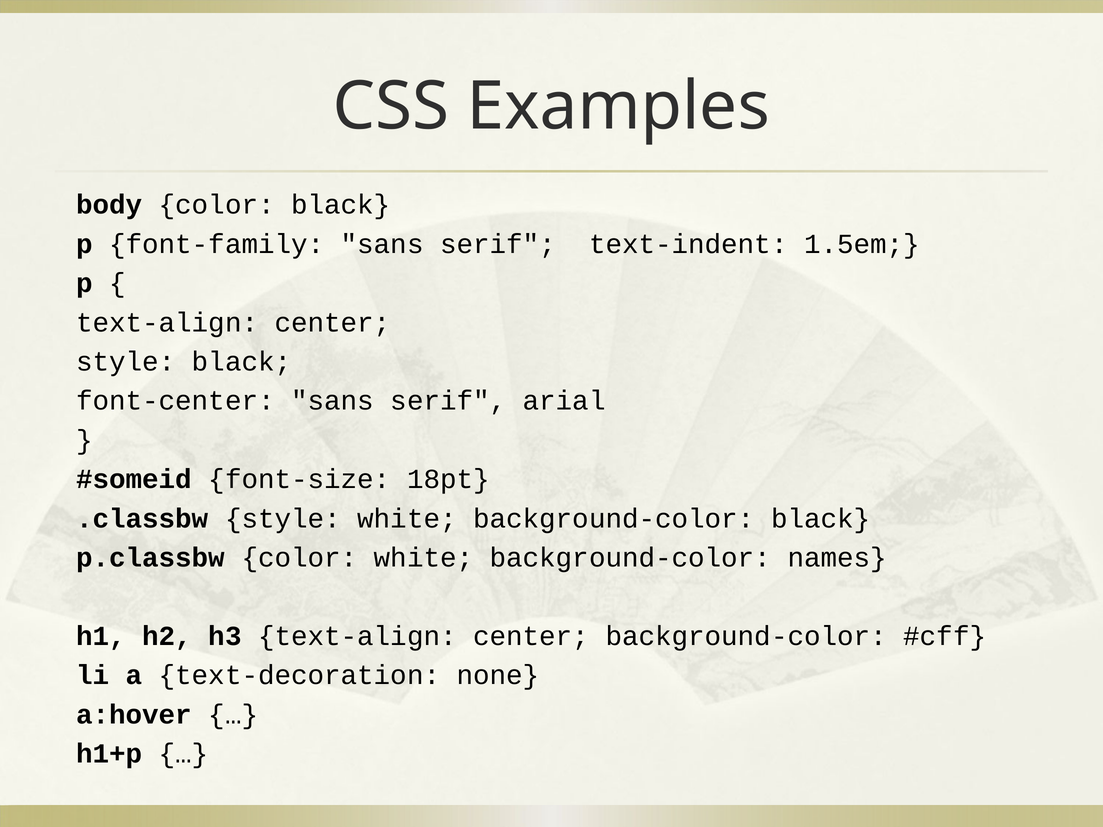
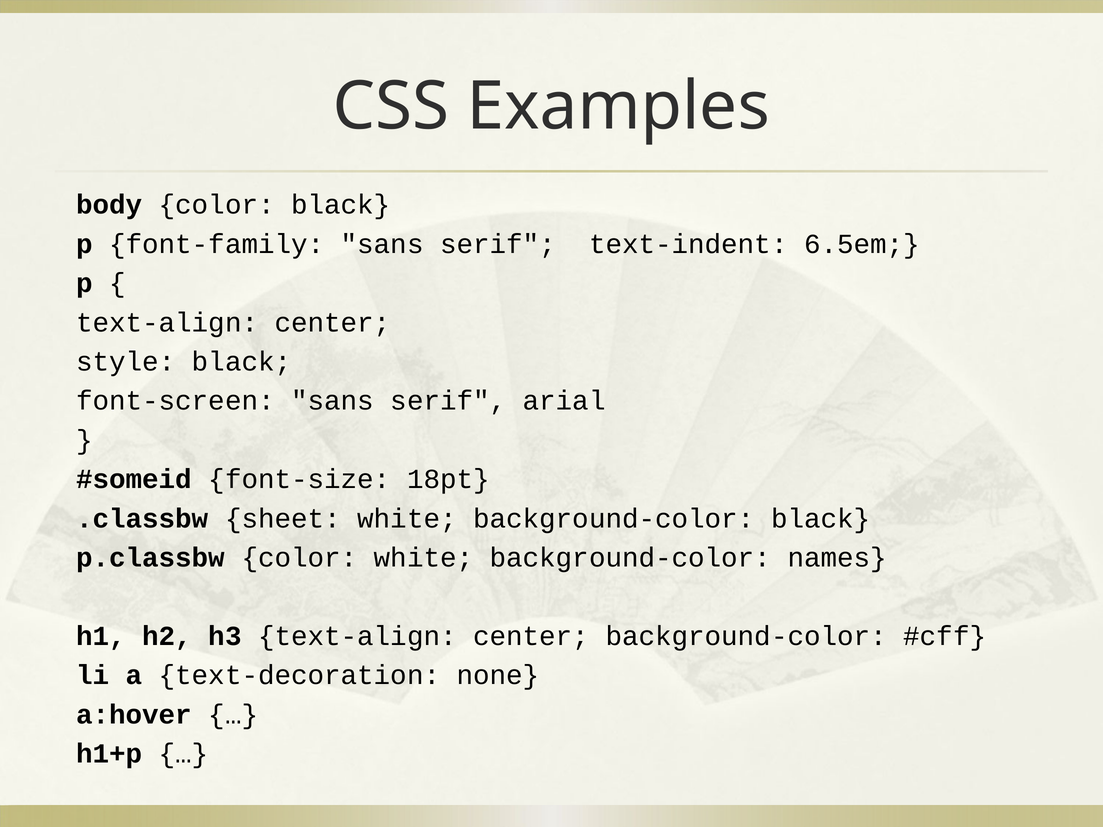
1.5em: 1.5em -> 6.5em (862, 244)
font-center: font-center -> font-screen (175, 401)
.classbw style: style -> sheet (283, 519)
